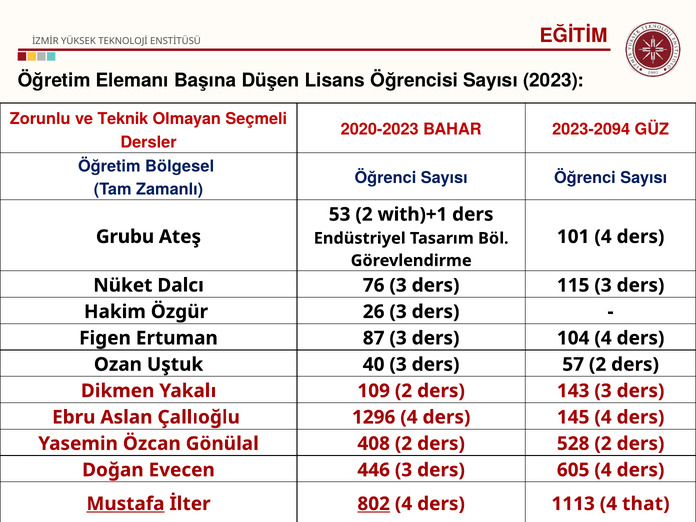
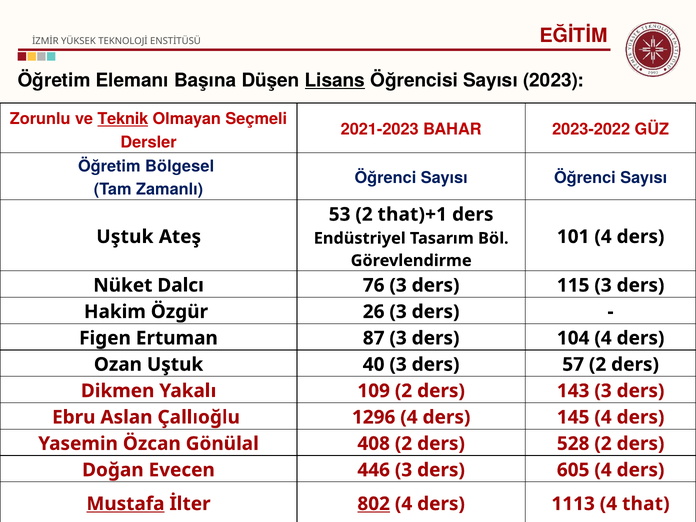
Lisans underline: none -> present (335, 80)
Teknik underline: none -> present (123, 119)
2020-2023: 2020-2023 -> 2021-2023 (380, 129)
2023-2094: 2023-2094 -> 2023-2022 (591, 129)
with)+1: with)+1 -> that)+1 (412, 214)
Grubu: Grubu -> Uştuk (125, 237)
